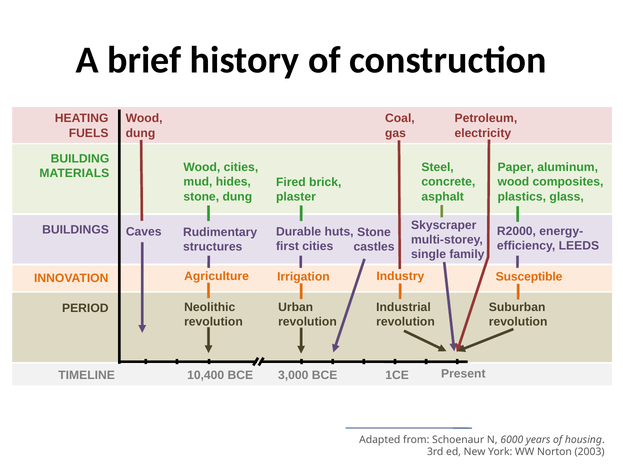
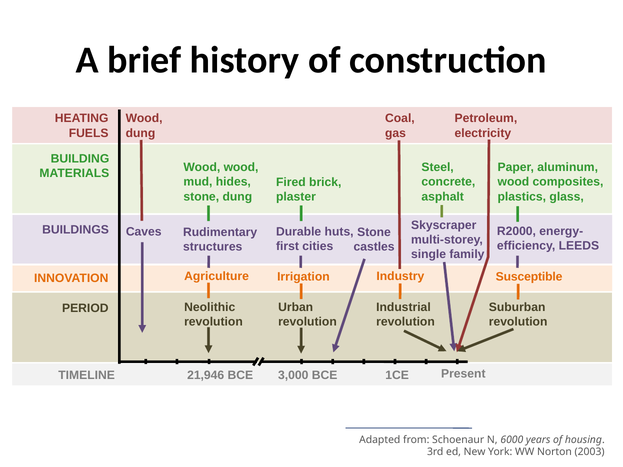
Wood cities: cities -> wood (241, 168)
10,400: 10,400 -> 21,946 (206, 376)
